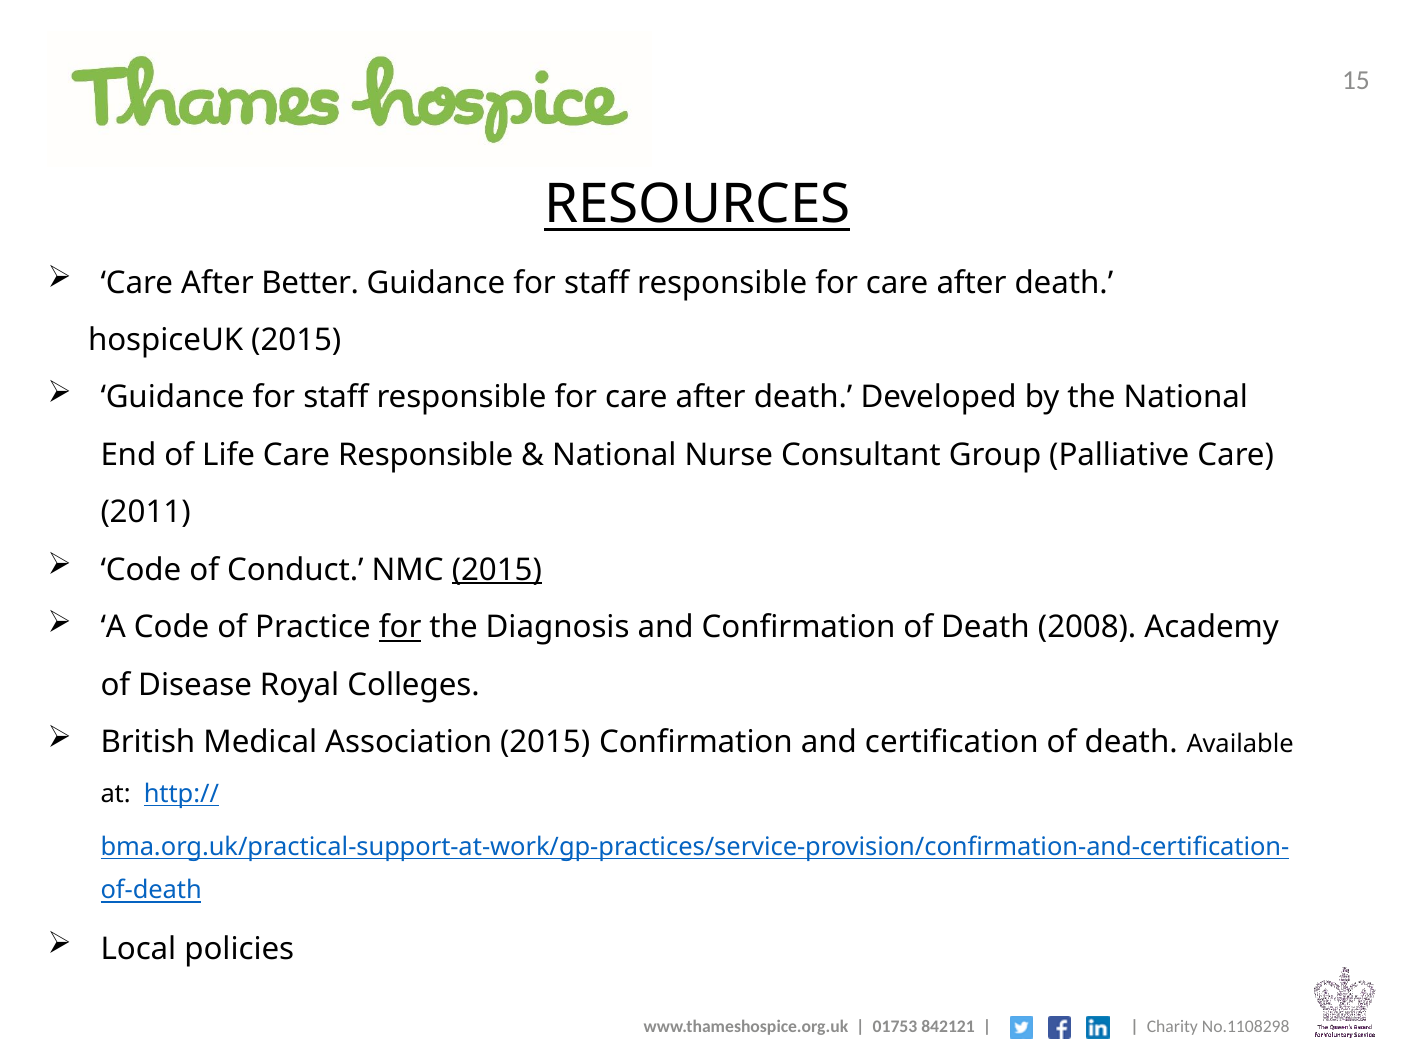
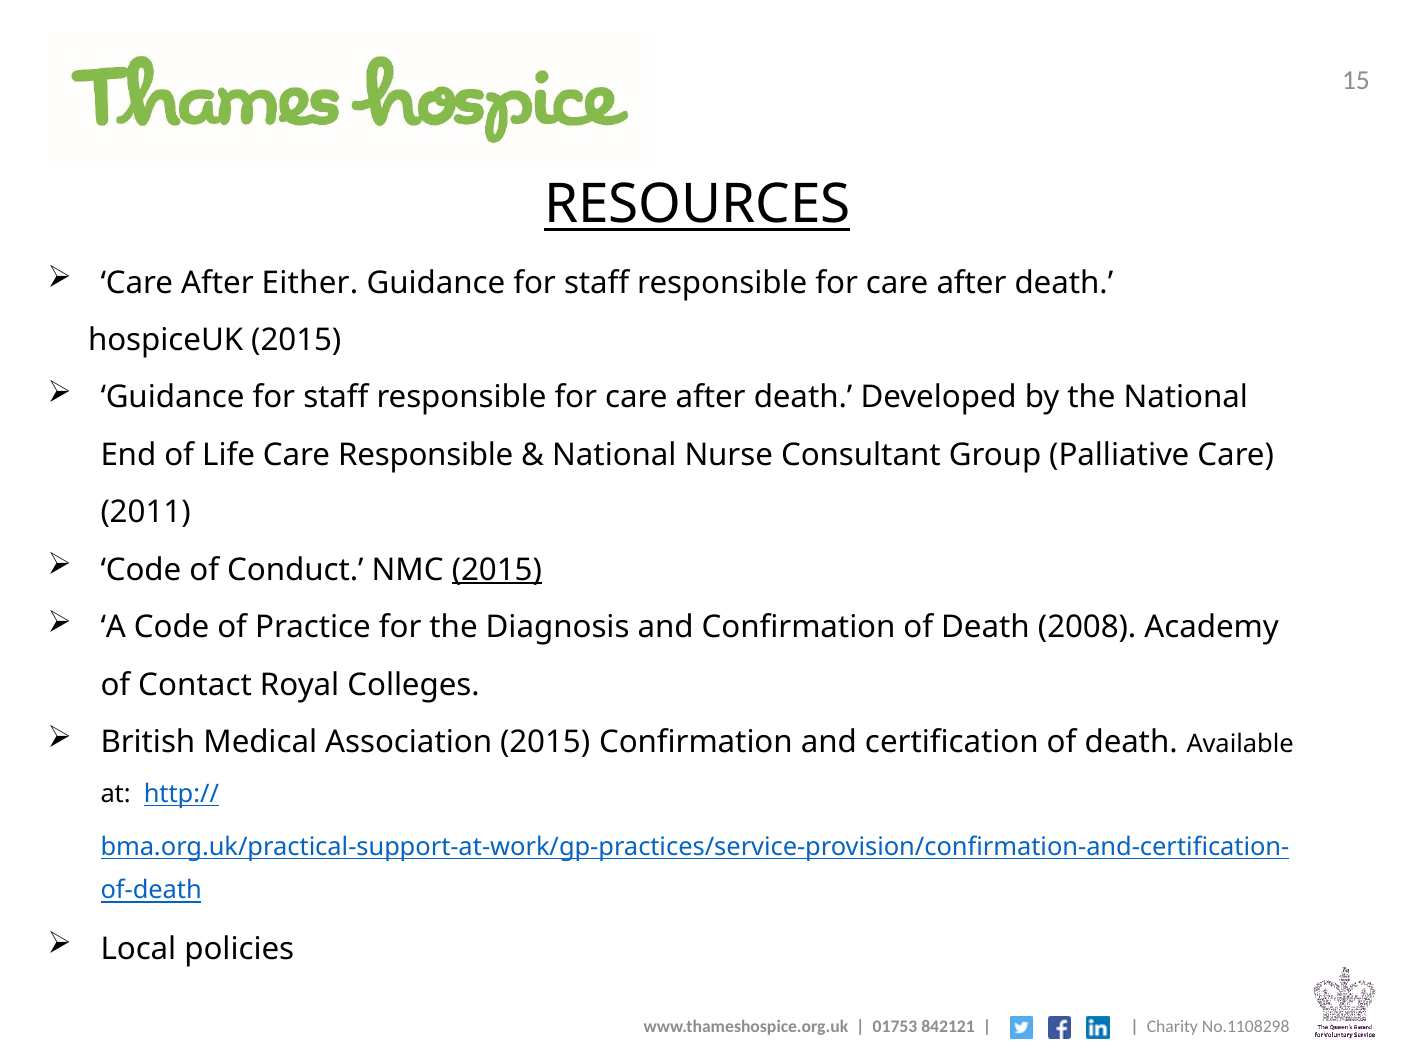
Better: Better -> Either (310, 283)
for underline: present -> none (400, 628)
Disease: Disease -> Contact (195, 685)
